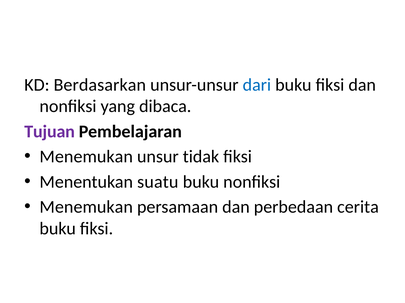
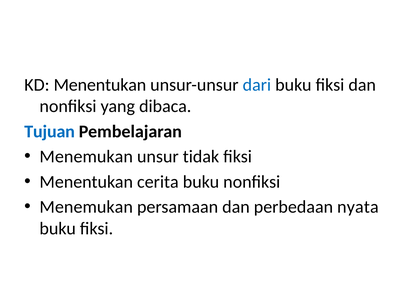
KD Berdasarkan: Berdasarkan -> Menentukan (100, 85)
Tujuan colour: purple -> blue (50, 132)
suatu: suatu -> cerita (158, 182)
cerita: cerita -> nyata (358, 207)
